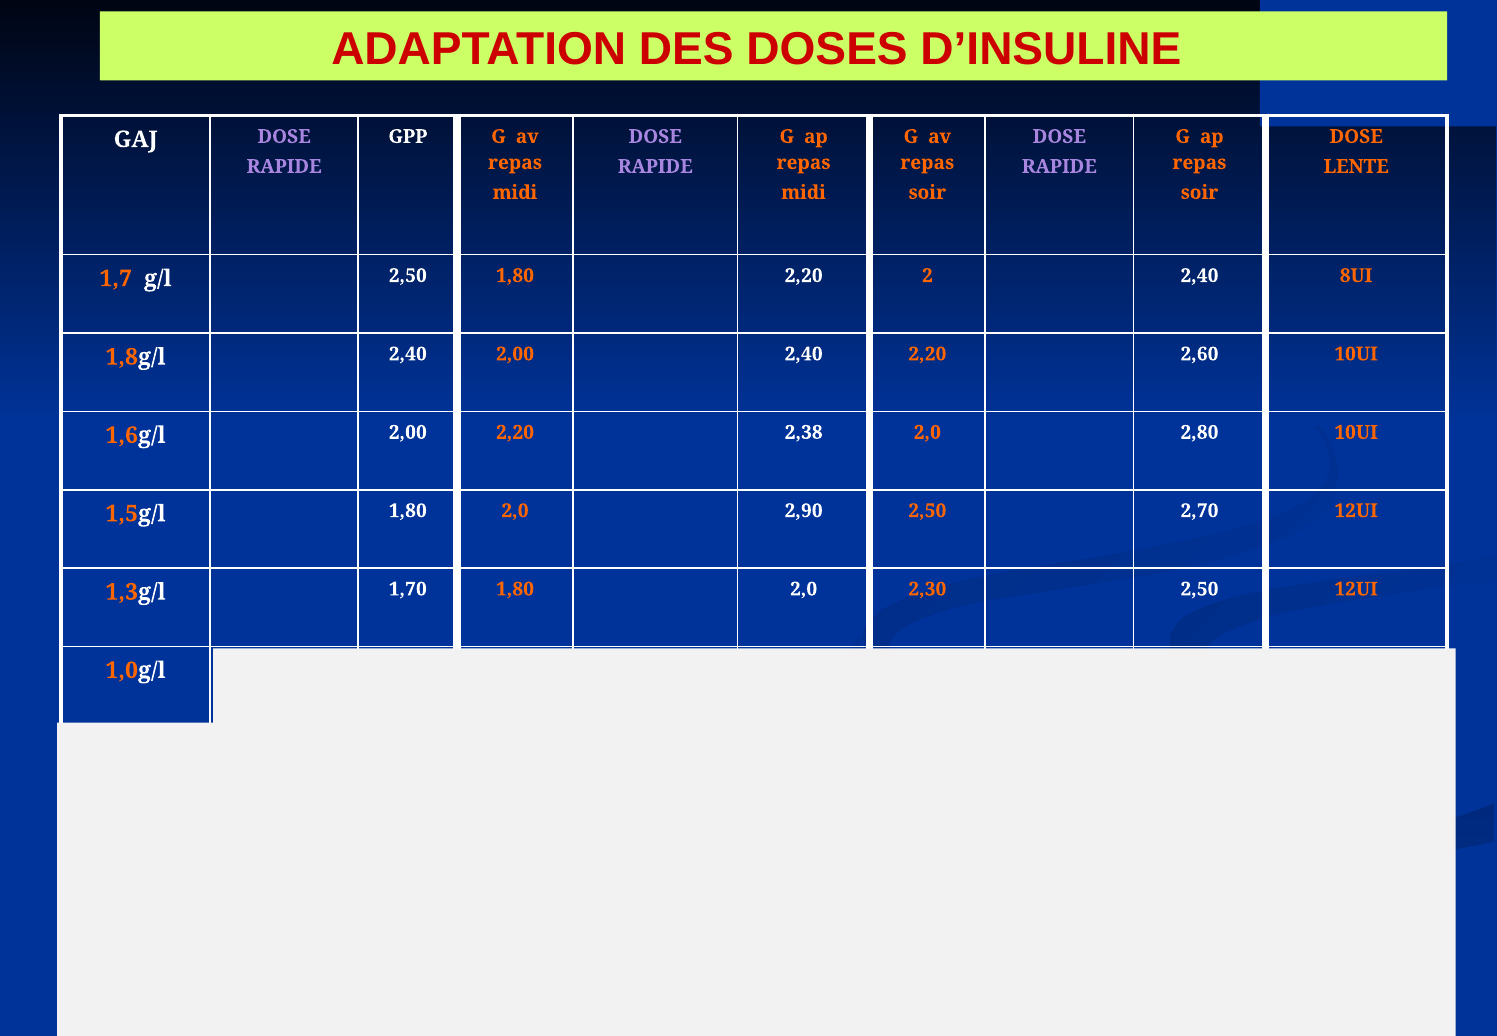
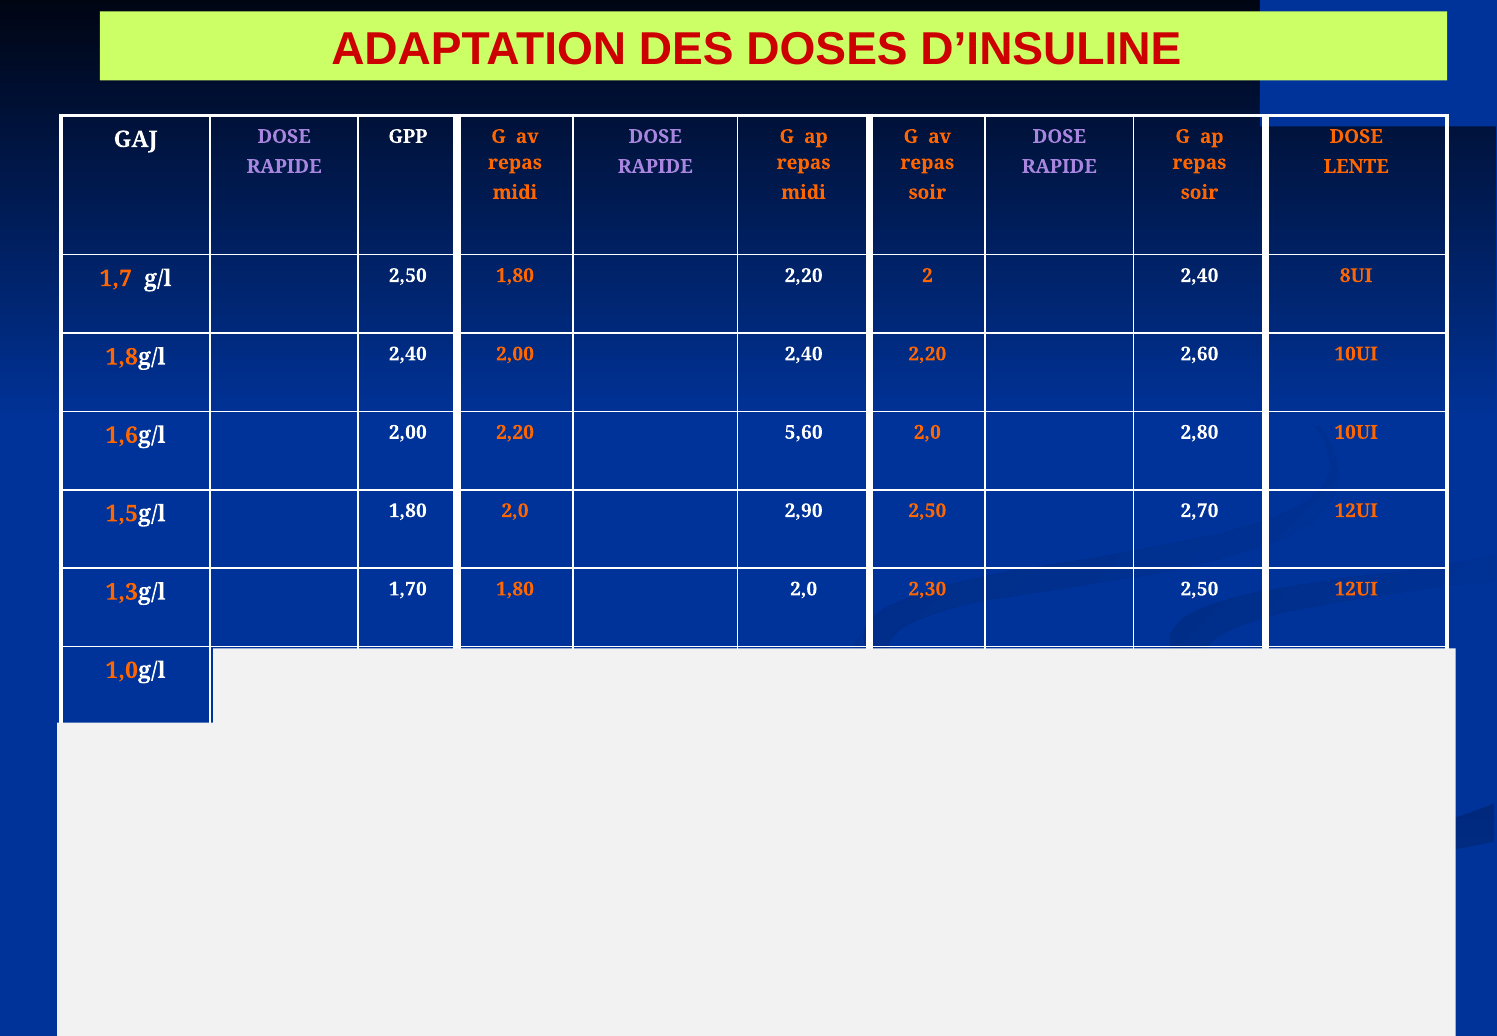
2,38: 2,38 -> 5,60 (804, 433)
